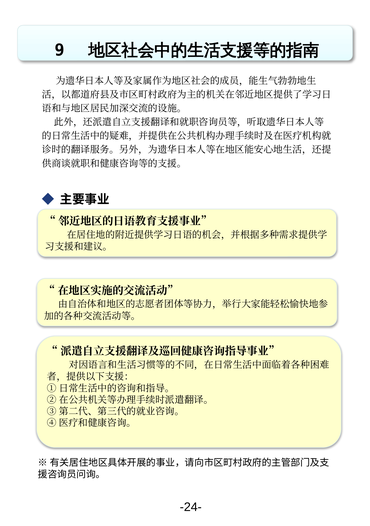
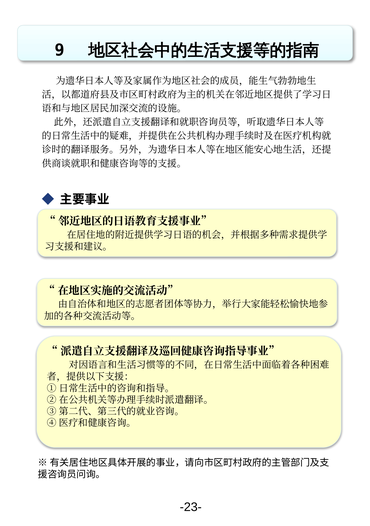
-24-: -24- -> -23- (191, 507)
